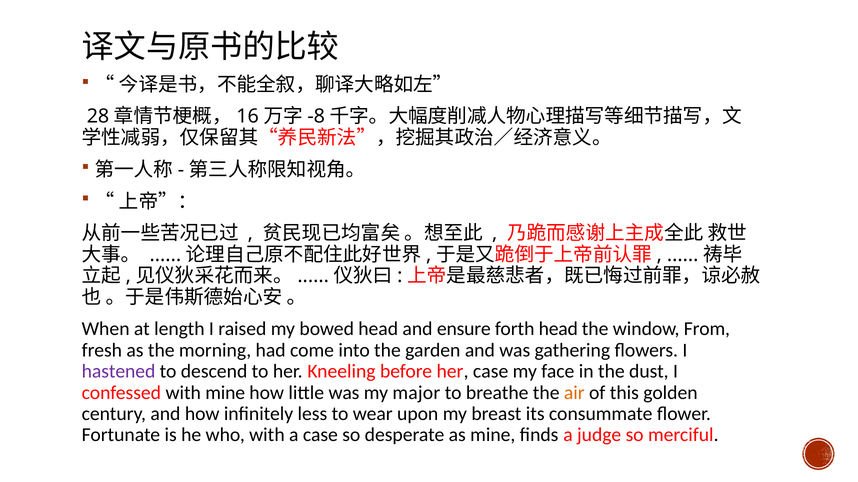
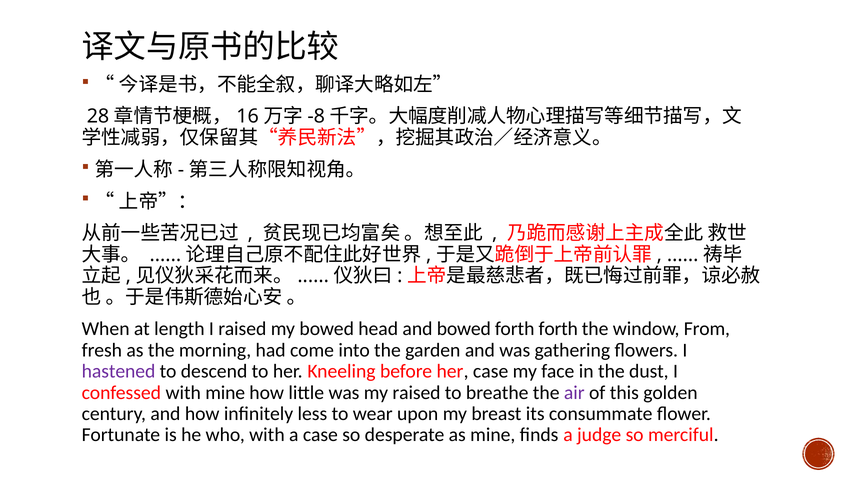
and ensure: ensure -> bowed (464, 329)
forth head: head -> forth (558, 329)
my major: major -> raised (416, 393)
air colour: orange -> purple (574, 393)
